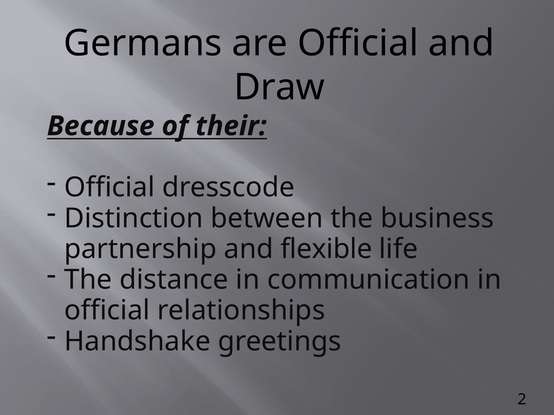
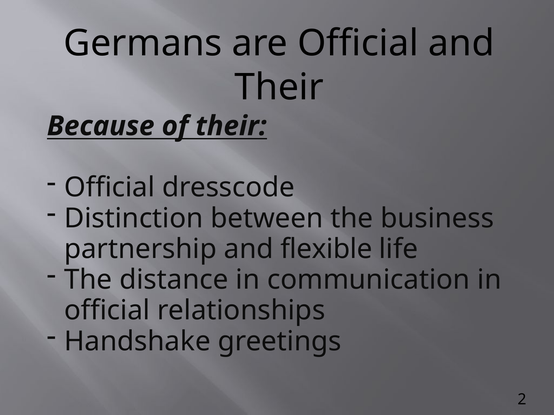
Draw: Draw -> Their (279, 88)
